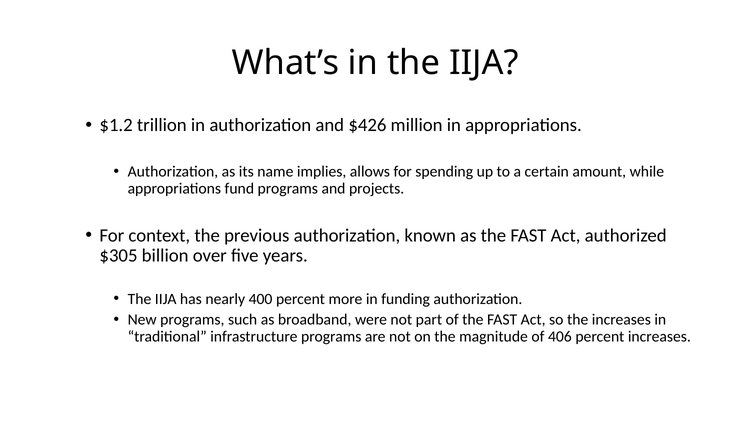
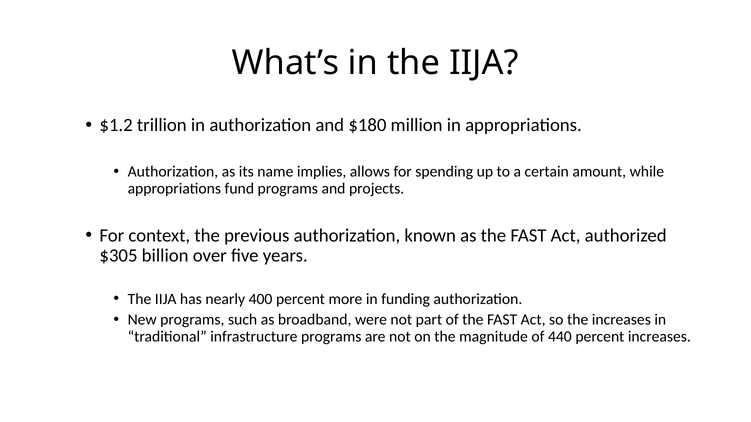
$426: $426 -> $180 (367, 125)
406: 406 -> 440 (560, 337)
